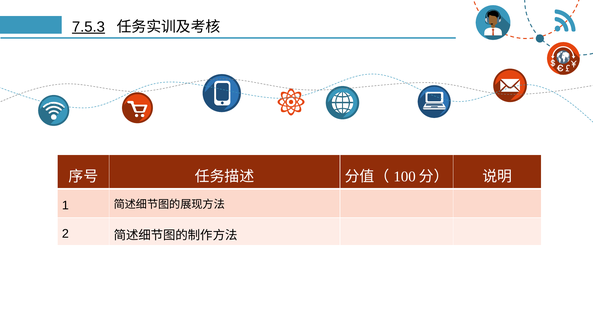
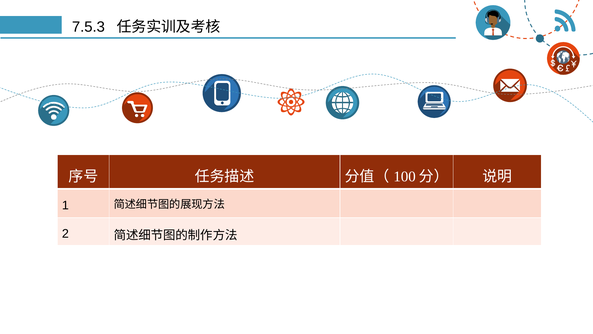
7.5.3 underline: present -> none (88, 27)
